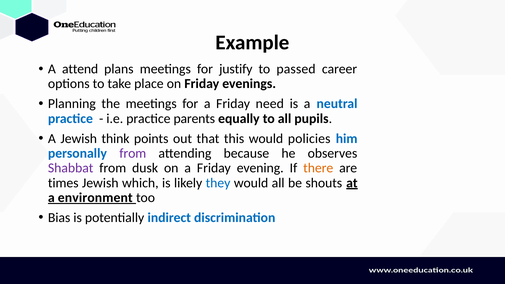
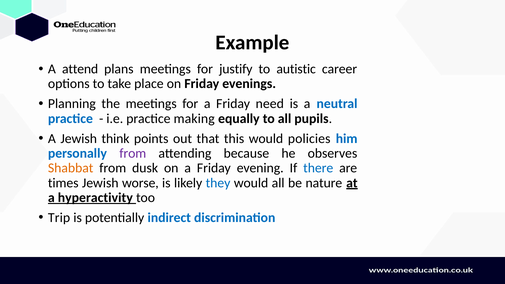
passed: passed -> autistic (296, 69)
parents: parents -> making (194, 119)
Shabbat colour: purple -> orange (71, 168)
there colour: orange -> blue (318, 168)
which: which -> worse (140, 183)
shouts: shouts -> nature (324, 183)
environment: environment -> hyperactivity (95, 198)
Bias: Bias -> Trip (59, 218)
